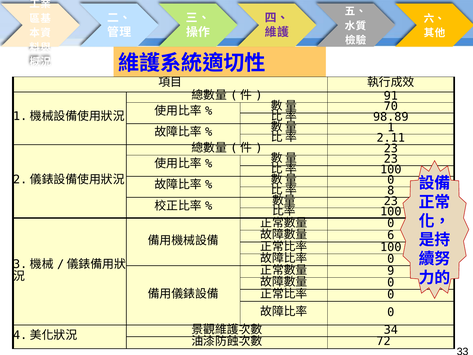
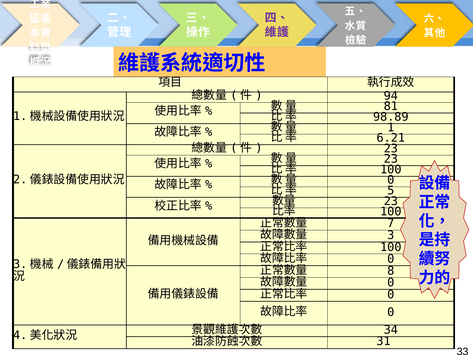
91: 91 -> 94 (391, 96)
70: 70 -> 81 (391, 106)
2.11: 2.11 -> 6.21 (391, 138)
8: 8 -> 5 (391, 190)
0: 0 -> 7 (391, 223)
6: 6 -> 3 (391, 235)
9: 9 -> 8 (391, 271)
72: 72 -> 31 (384, 341)
